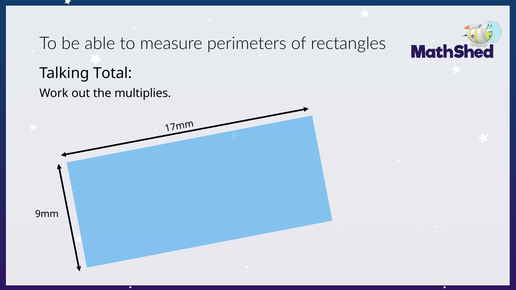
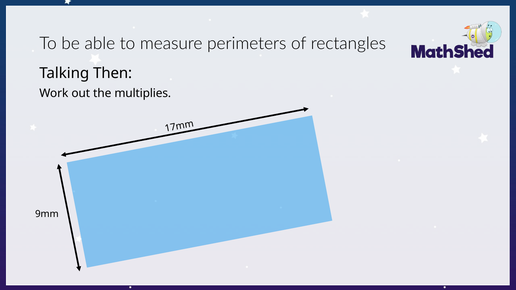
Total: Total -> Then (113, 73)
